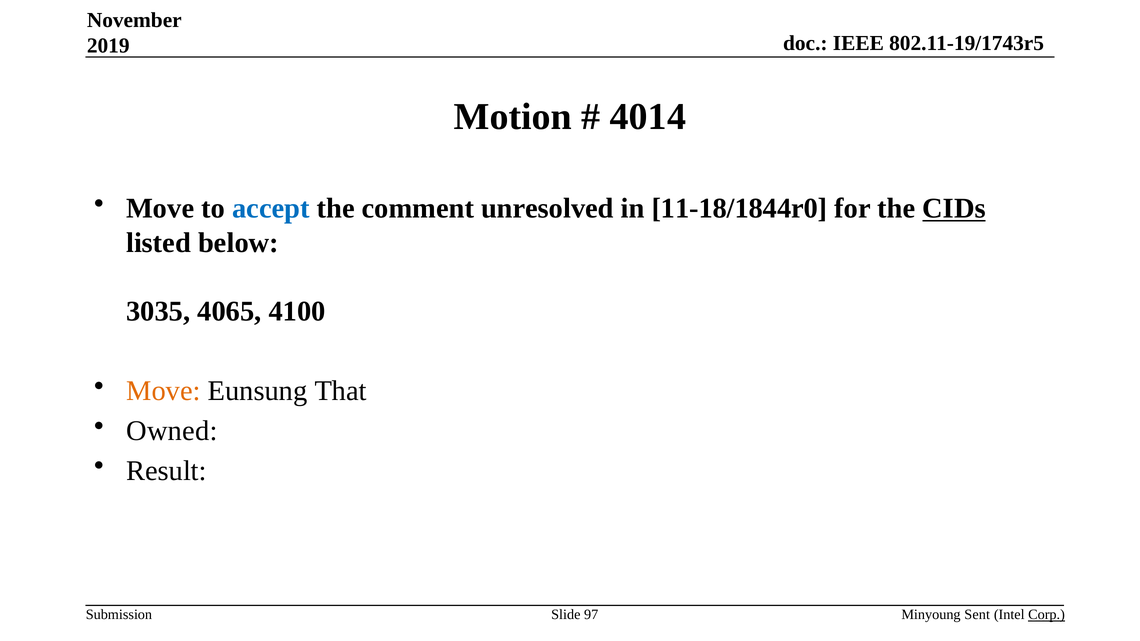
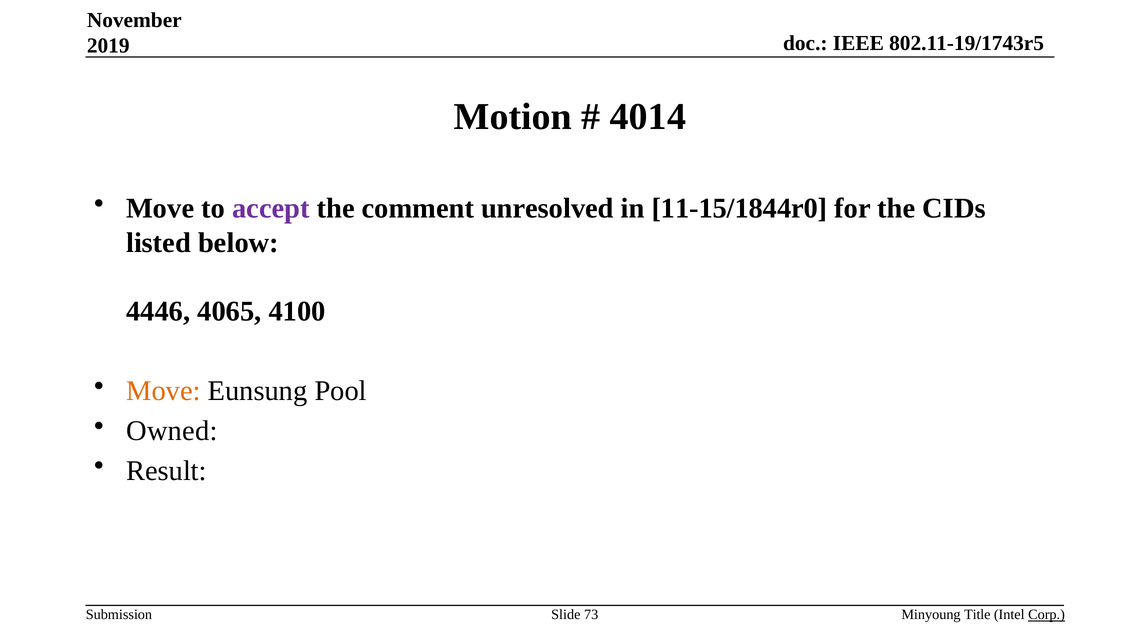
accept colour: blue -> purple (271, 209)
11-18/1844r0: 11-18/1844r0 -> 11-15/1844r0 (739, 209)
CIDs underline: present -> none (954, 209)
3035: 3035 -> 4446 (158, 311)
That: That -> Pool (341, 391)
97: 97 -> 73 (591, 615)
Sent: Sent -> Title (977, 615)
